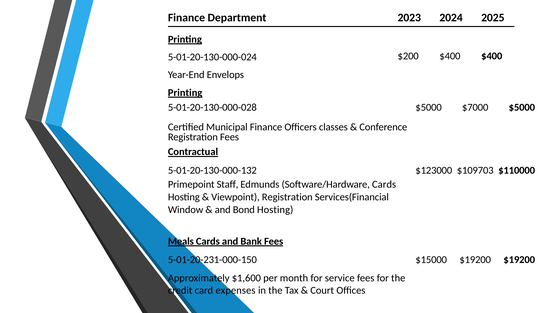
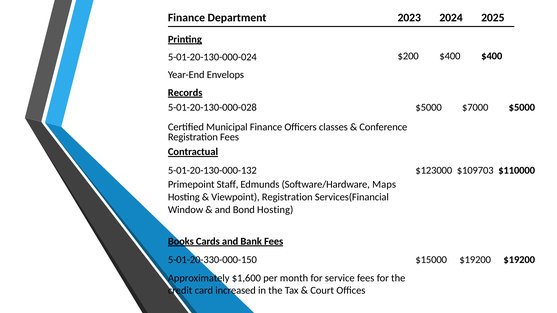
Printing: Printing -> Records (185, 93)
Software/Hardware Cards: Cards -> Maps (384, 185)
Meals: Meals -> Books (181, 242)
5-01-20-231-000-150: 5-01-20-231-000-150 -> 5-01-20-330-000-150 (212, 260)
expenses: expenses -> increased (236, 291)
